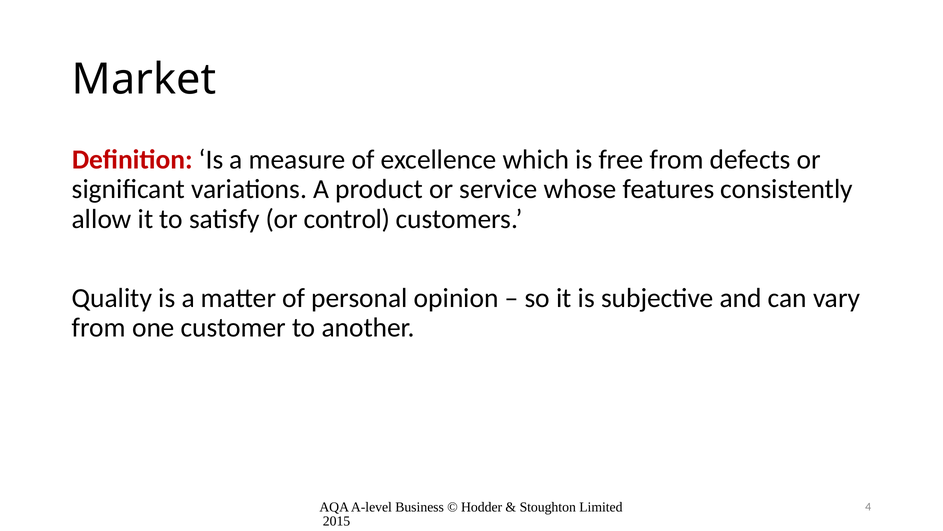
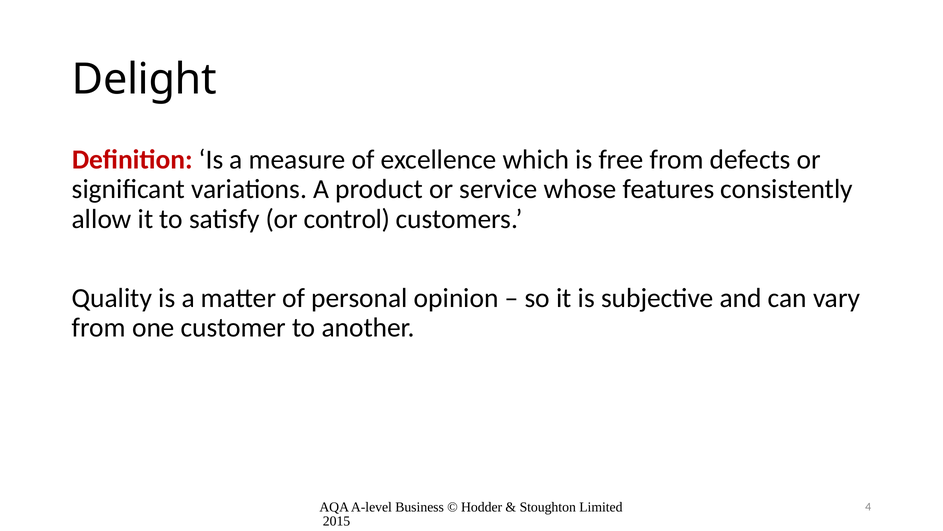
Market: Market -> Delight (144, 79)
